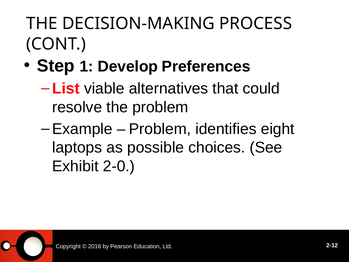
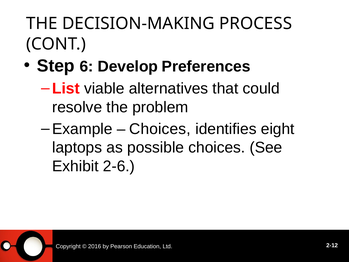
1: 1 -> 6 (86, 66)
Problem: Problem -> Choices (160, 129)
2-0: 2-0 -> 2-6 (119, 166)
